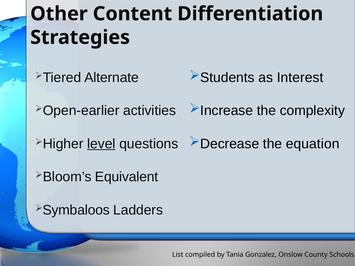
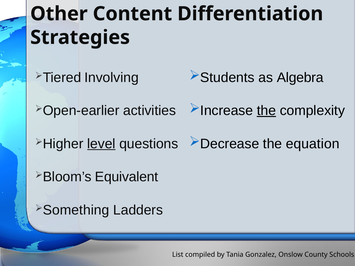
Interest: Interest -> Algebra (300, 78)
Alternate: Alternate -> Involving (112, 78)
the underline: none -> present (266, 111)
Symbaloos: Symbaloos -> Something (76, 210)
